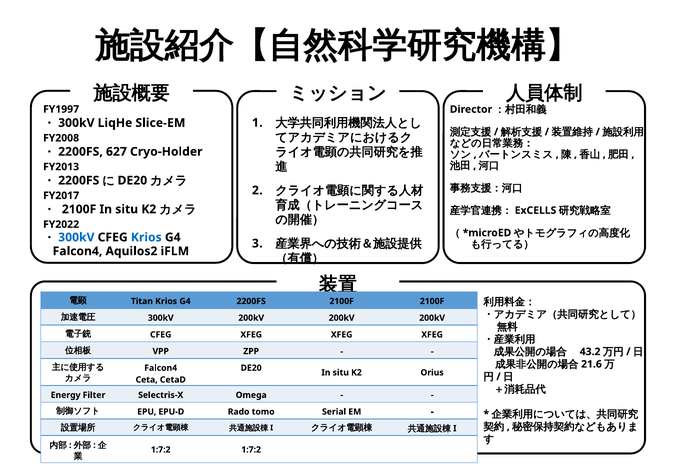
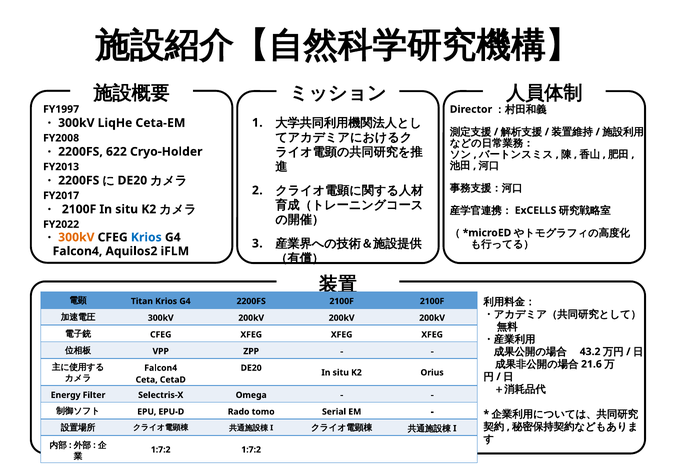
Slice-EM: Slice-EM -> Ceta-EM (160, 123)
627: 627 -> 622 (116, 152)
300kV colour: blue -> orange (76, 237)
